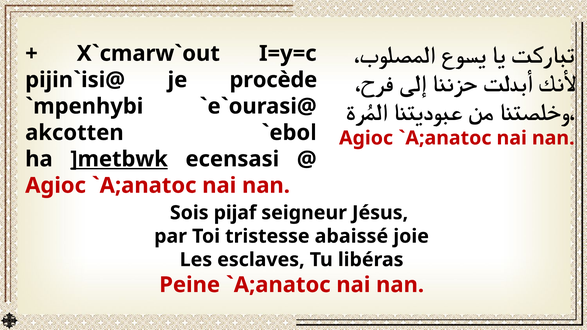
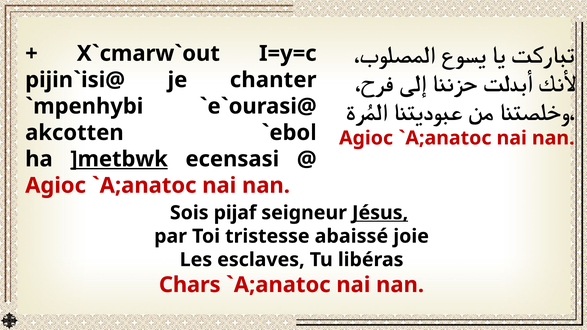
procède: procède -> chanter (273, 80)
Jésus underline: none -> present (380, 213)
Peine: Peine -> Chars (190, 285)
